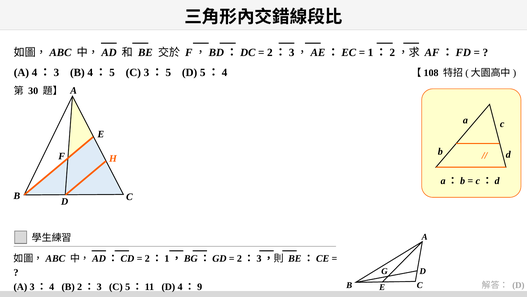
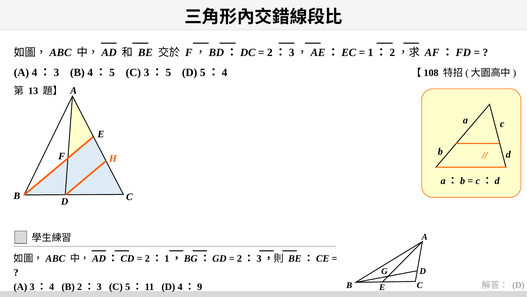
30: 30 -> 13 (33, 91)
